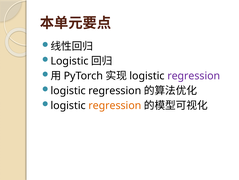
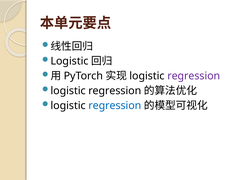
regression colour: orange -> blue (115, 105)
